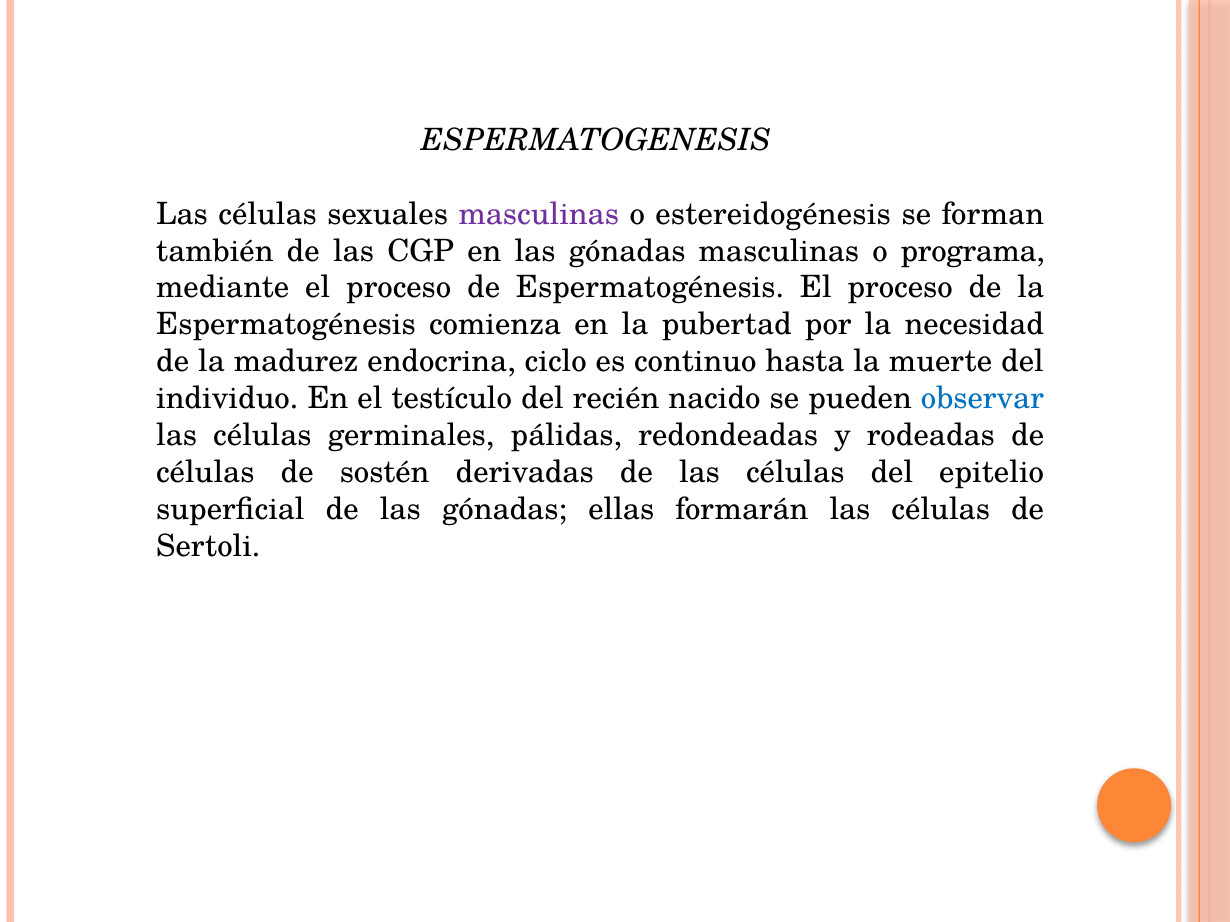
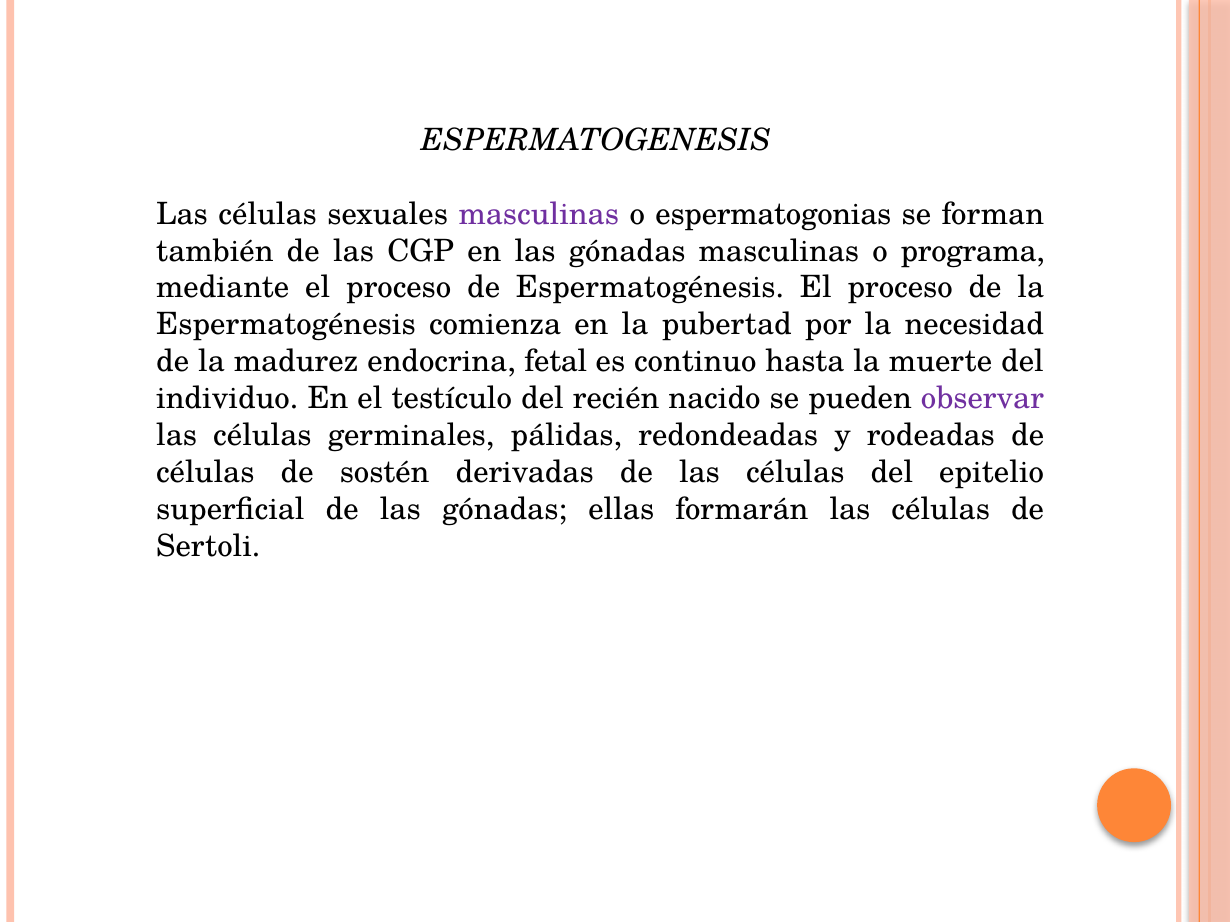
estereidogénesis: estereidogénesis -> espermatogonias (773, 214)
ciclo: ciclo -> fetal (556, 362)
observar colour: blue -> purple (982, 399)
